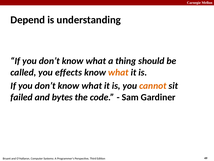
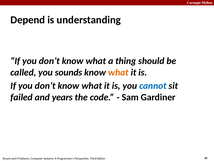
effects: effects -> sounds (69, 72)
cannot colour: orange -> blue (153, 85)
bytes: bytes -> years (62, 97)
